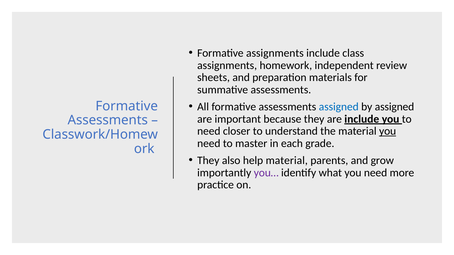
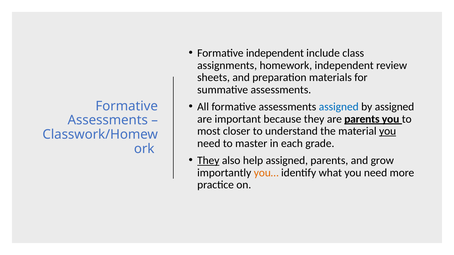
Formative assignments: assignments -> independent (275, 53)
are include: include -> parents (362, 119)
need: need -> most (209, 131)
They underline: none -> present (208, 161)
help material: material -> assigned (287, 161)
you… colour: purple -> orange (266, 173)
